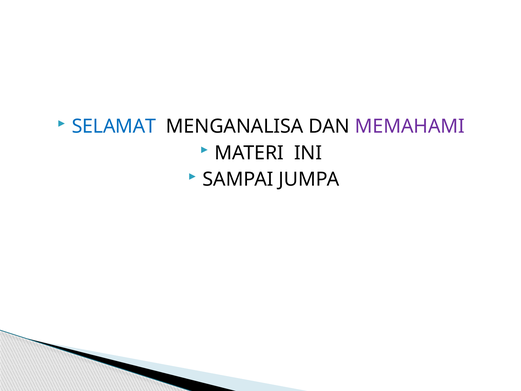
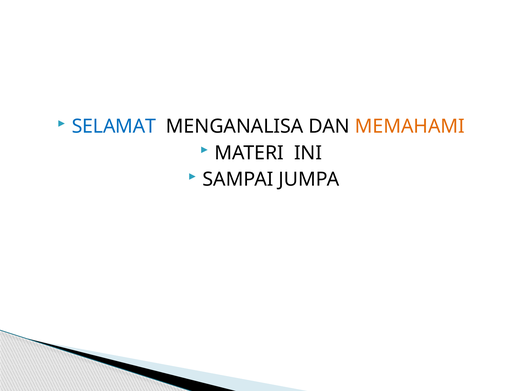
MEMAHAMI colour: purple -> orange (410, 126)
